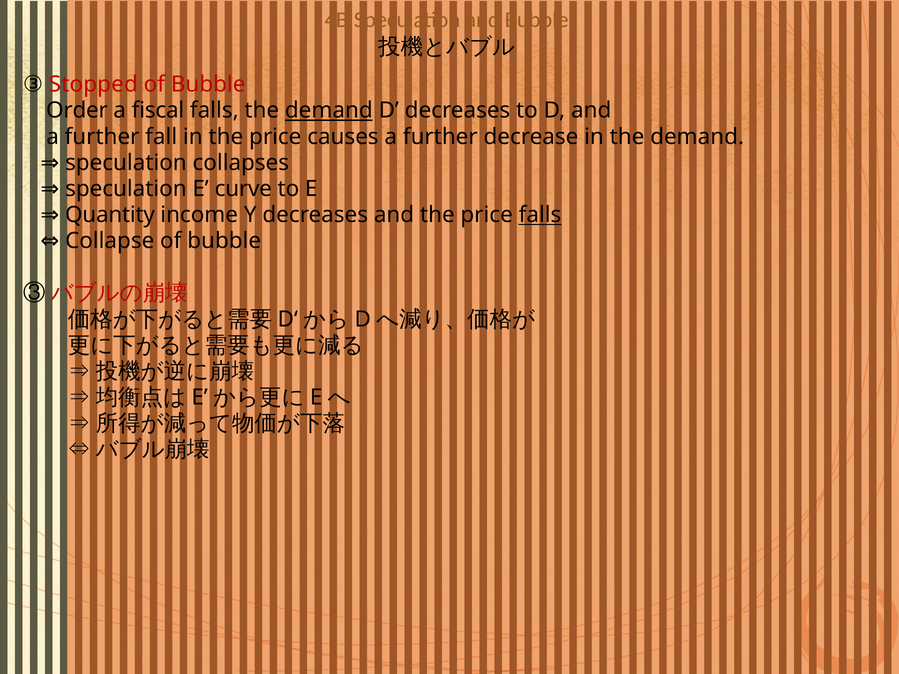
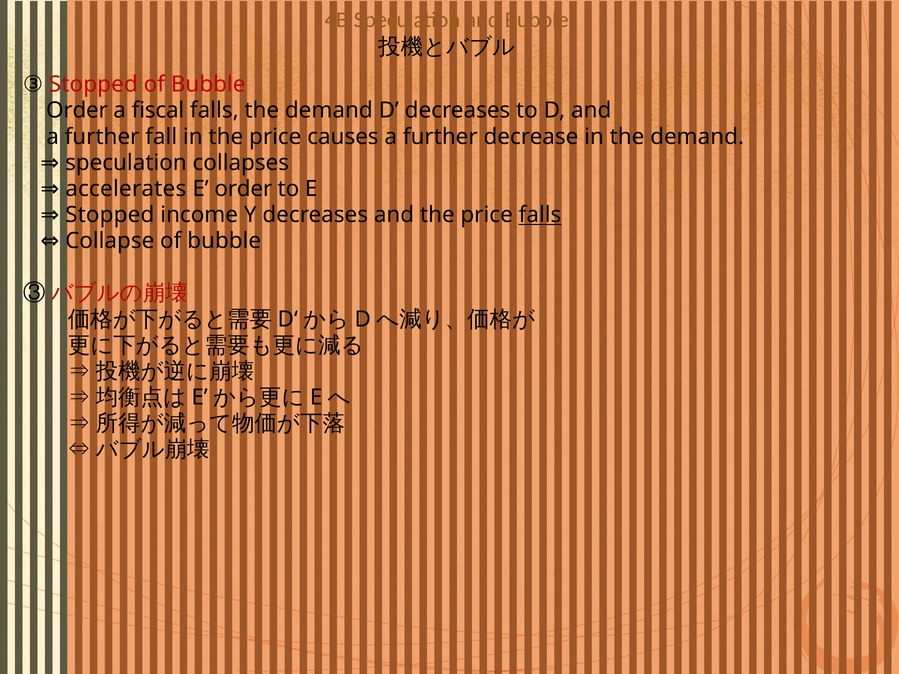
demand underline: present -> none (329, 111)
speculation: speculation -> accelerates (126, 189)
E curve: curve -> order (243, 189)
Quantity: Quantity -> Stopped (110, 215)
